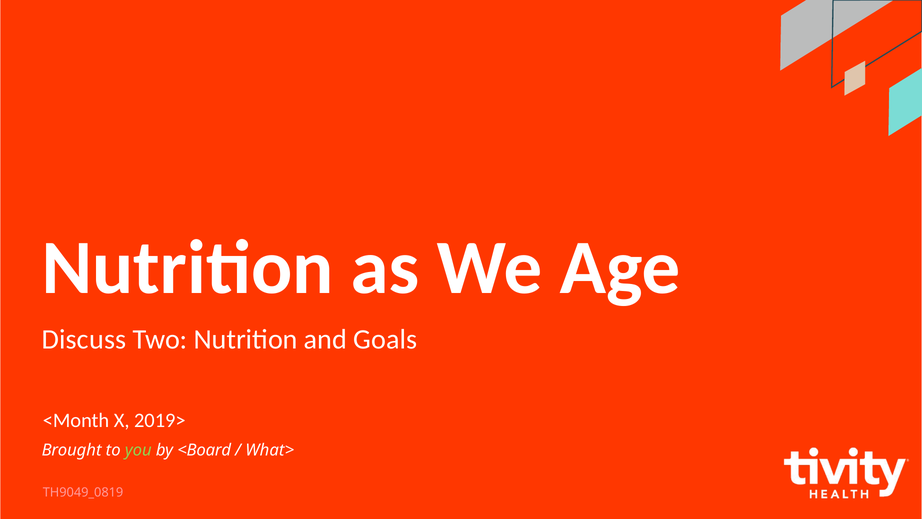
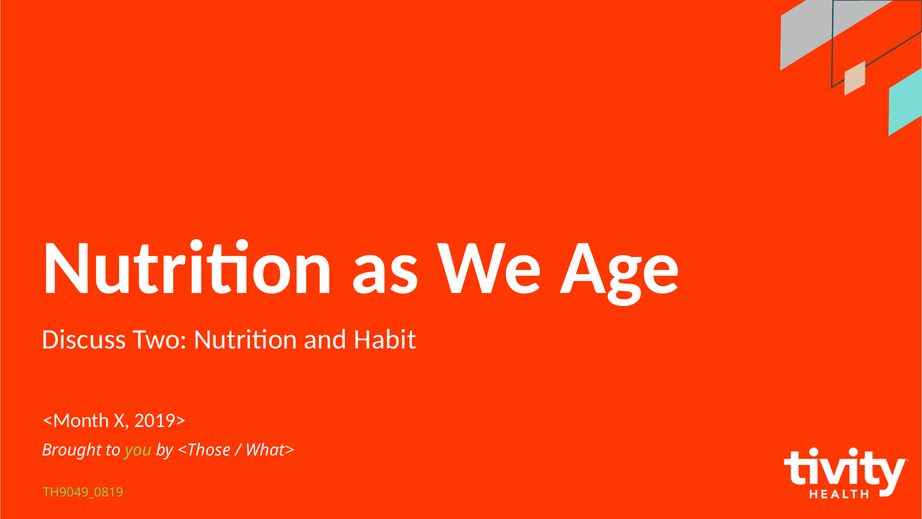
Goals: Goals -> Habit (385, 339)
<Board: <Board -> <Those (204, 450)
TH9049_0819 colour: pink -> light green (83, 492)
